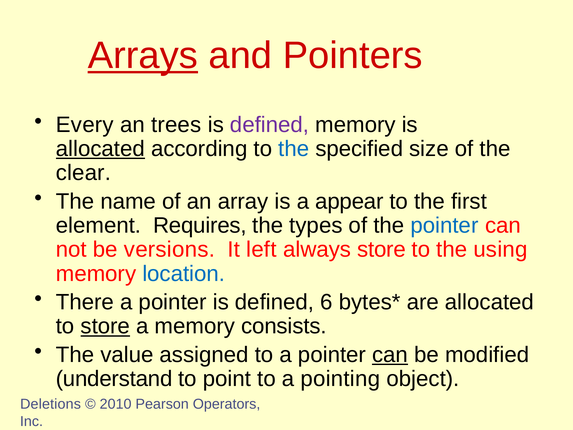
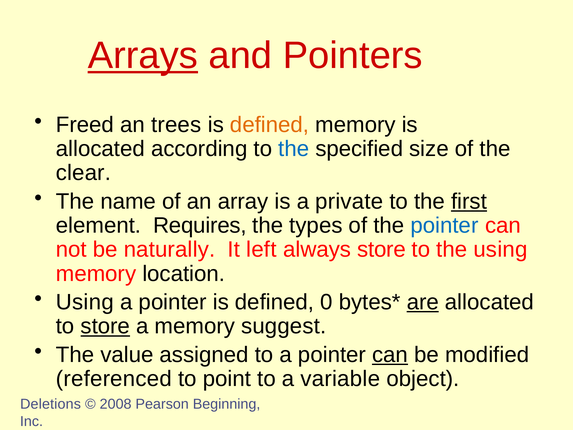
Every: Every -> Freed (85, 125)
defined colour: purple -> orange (270, 125)
allocated underline: present -> none (100, 149)
appear: appear -> private (349, 201)
first underline: none -> present (469, 201)
versions: versions -> naturally (169, 249)
location colour: blue -> black (184, 273)
There: There -> Using (85, 302)
6: 6 -> 0 (326, 302)
are underline: none -> present (423, 302)
consists: consists -> suggest (284, 326)
understand: understand -> referenced (114, 379)
pointing: pointing -> variable (340, 379)
2010: 2010 -> 2008 (116, 404)
Operators: Operators -> Beginning (227, 404)
